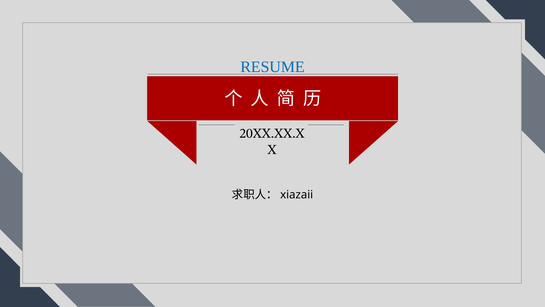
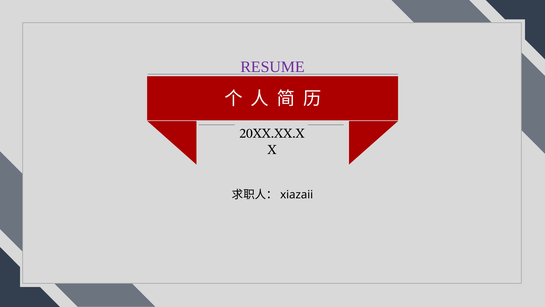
RESUME colour: blue -> purple (273, 67)
